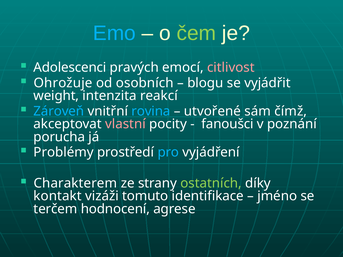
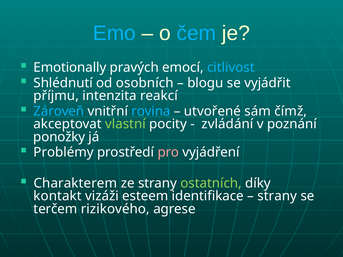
čem colour: light green -> light blue (196, 33)
Adolescenci: Adolescenci -> Emotionally (70, 68)
citlivost colour: pink -> light blue (231, 68)
Ohrožuje: Ohrožuje -> Shlédnutí (63, 83)
weight: weight -> příjmu (56, 96)
vlastní colour: pink -> light green (125, 124)
fanoušci: fanoušci -> zvládání (227, 124)
porucha: porucha -> ponožky (59, 137)
pro colour: light blue -> pink (168, 152)
tomuto: tomuto -> esteem (145, 196)
jméno: jméno -> strany (277, 196)
hodnocení: hodnocení -> rizikového (115, 209)
